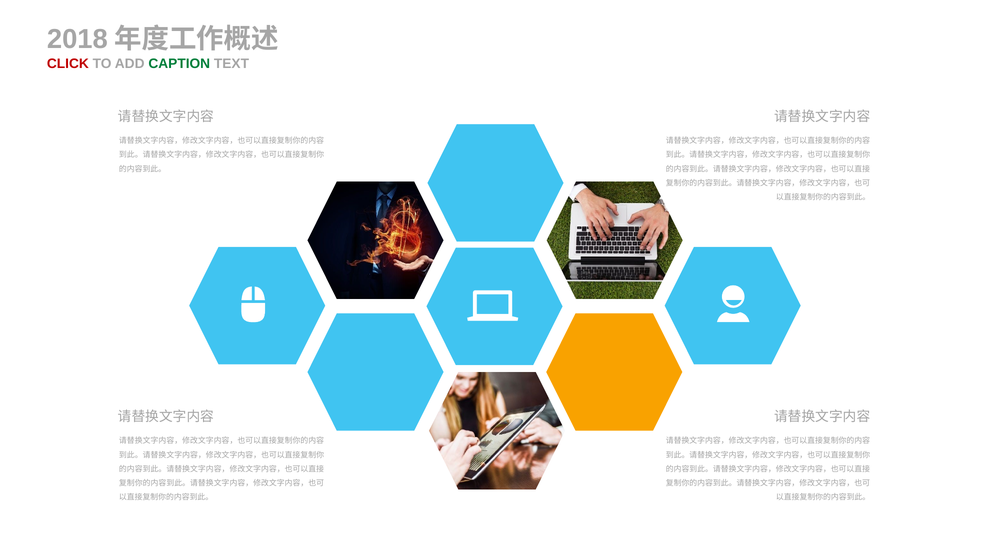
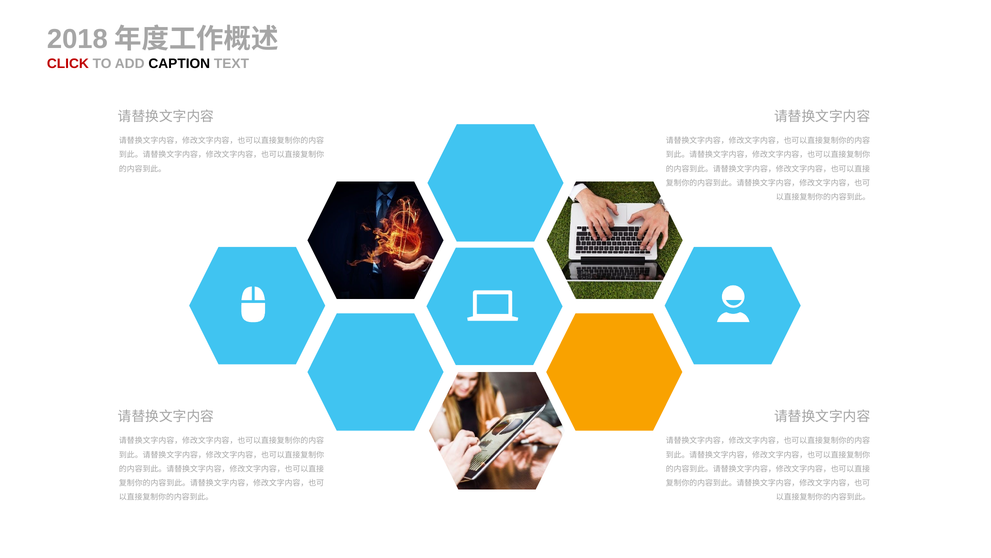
CAPTION colour: green -> black (179, 63)
